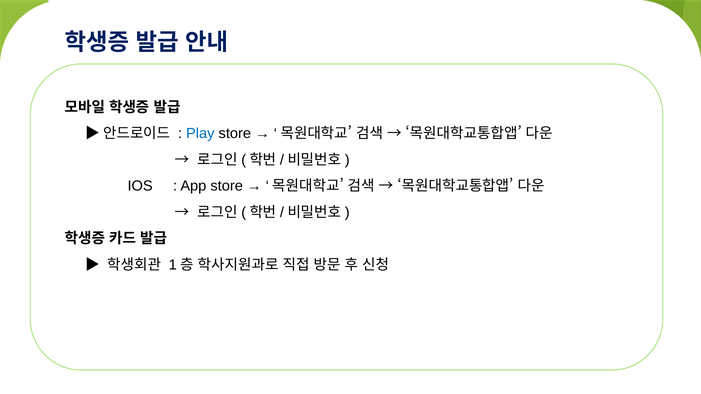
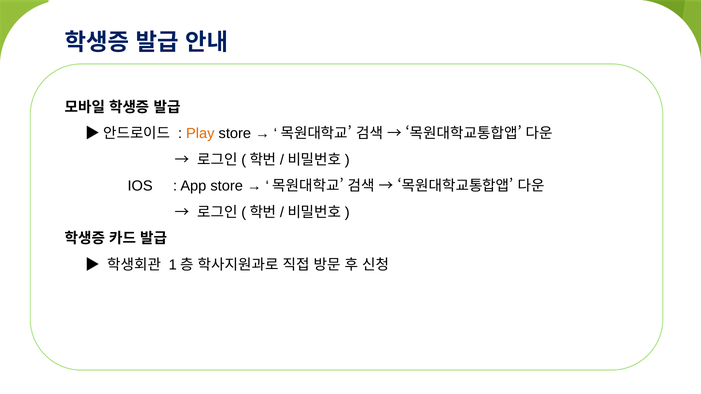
Play colour: blue -> orange (200, 134)
